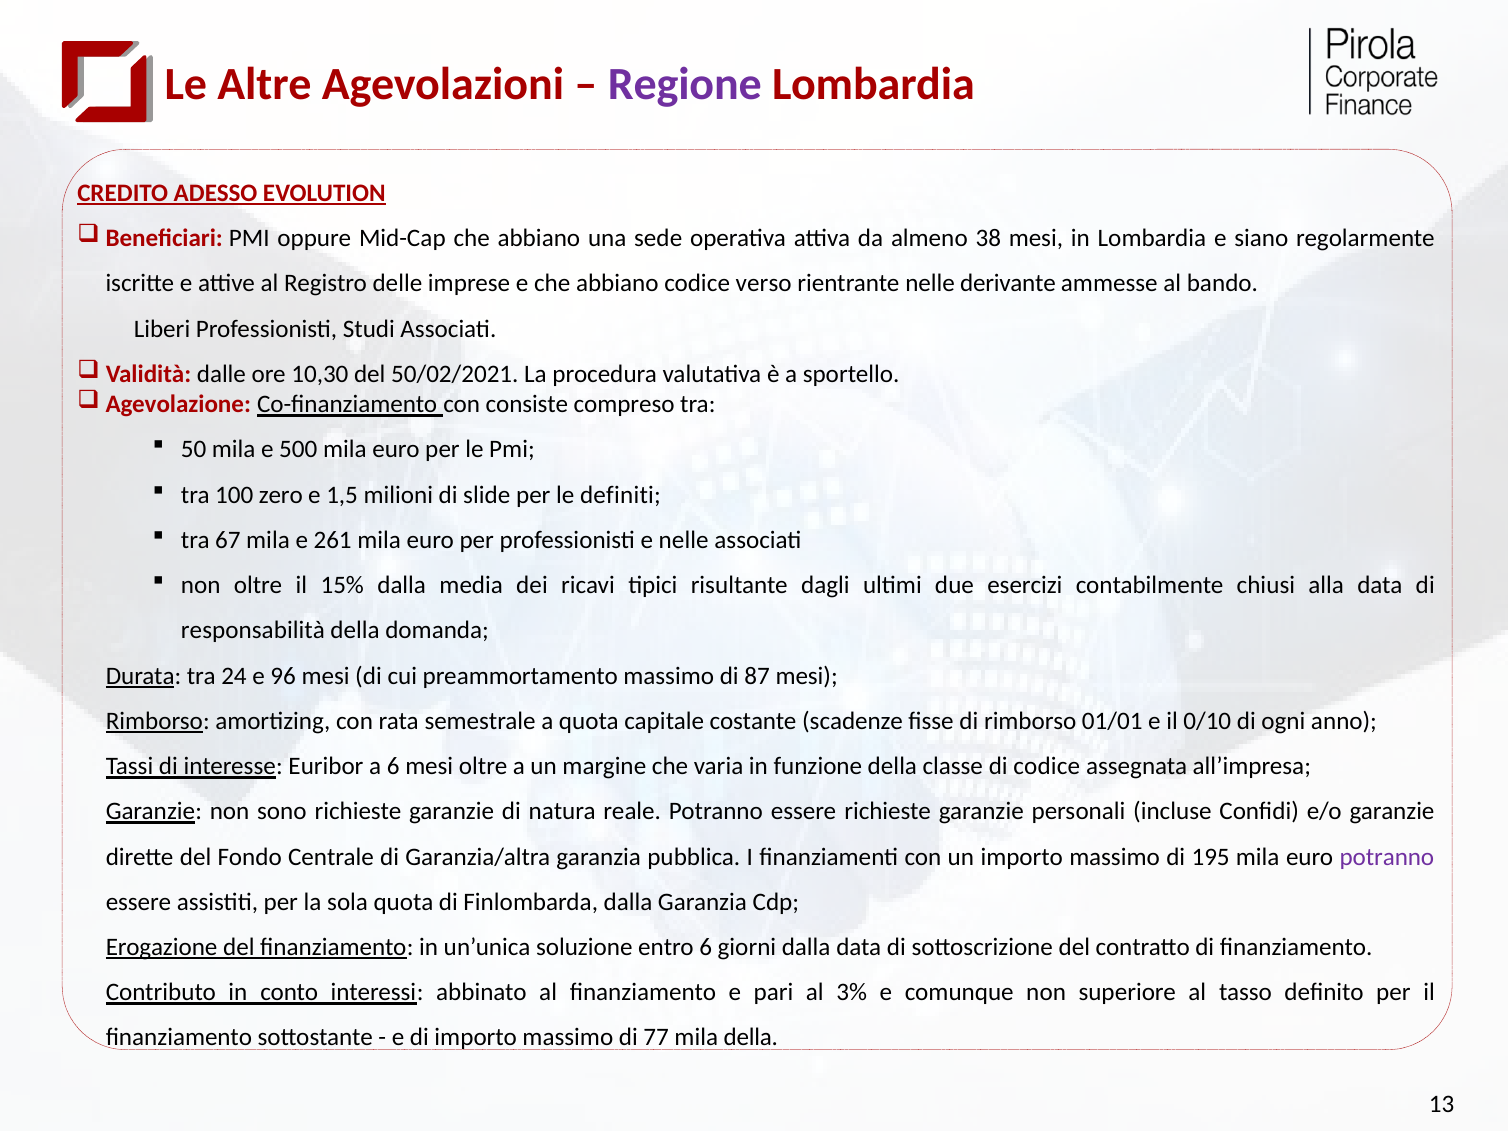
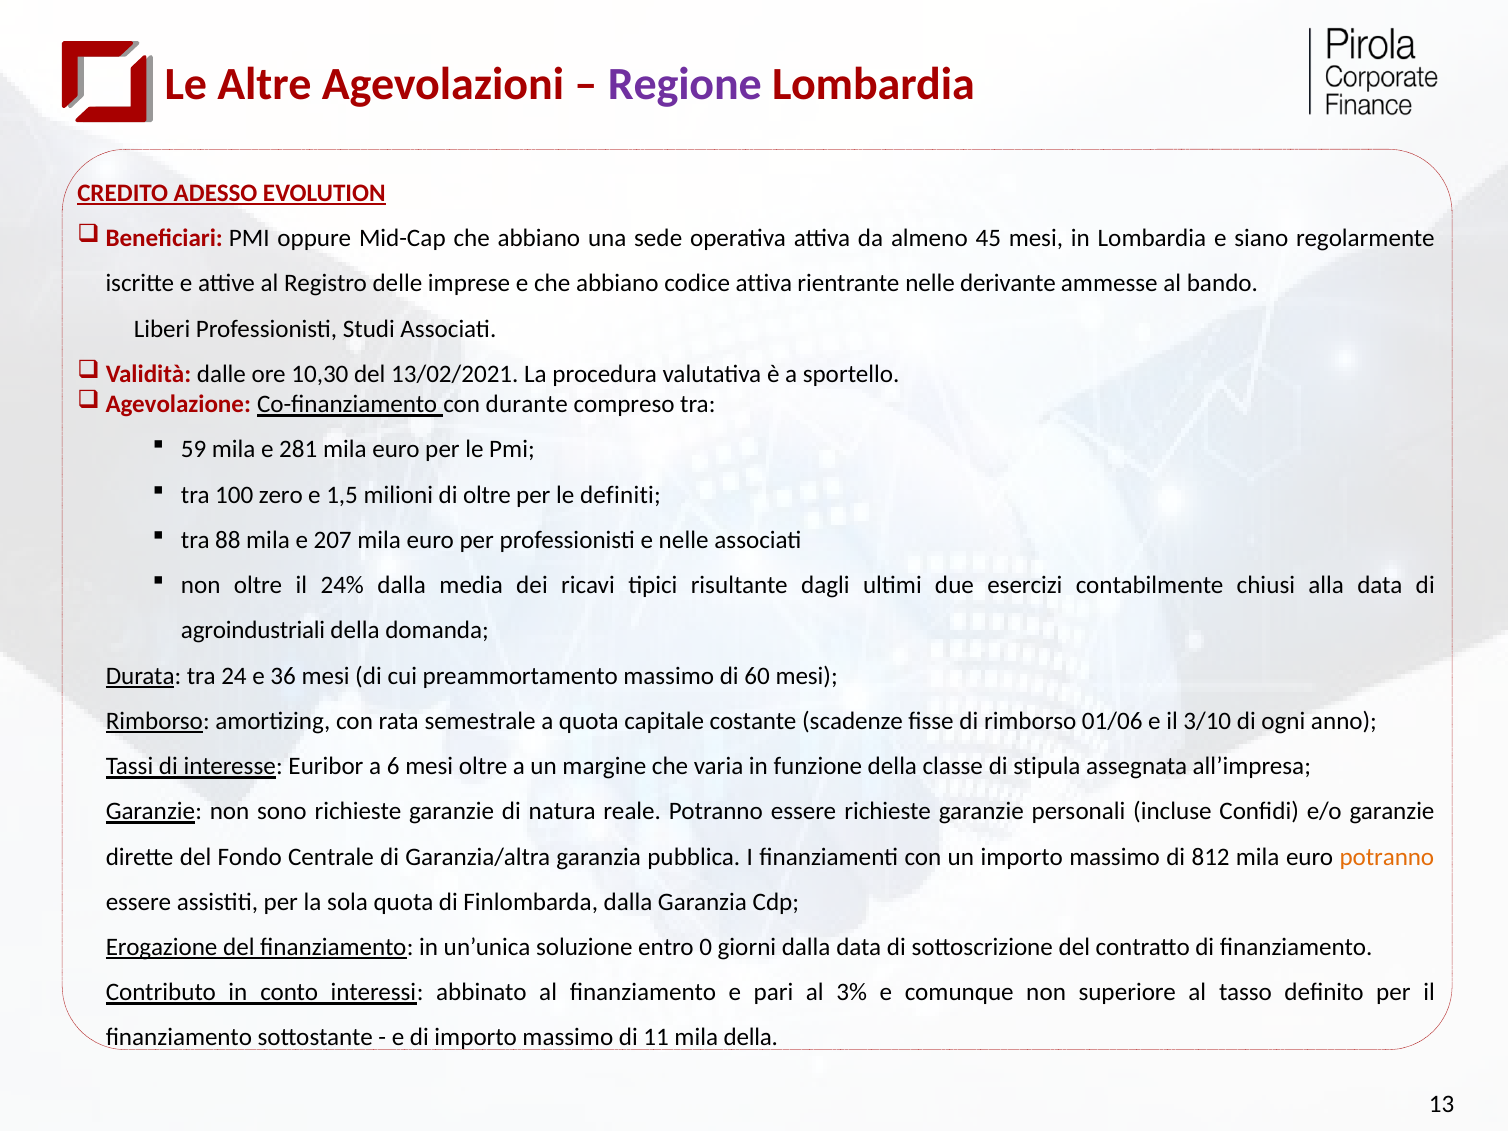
38: 38 -> 45 (988, 238)
codice verso: verso -> attiva (764, 284)
50/02/2021: 50/02/2021 -> 13/02/2021 (455, 374)
consiste: consiste -> durante (527, 404)
50: 50 -> 59 (194, 450)
500: 500 -> 281 (298, 450)
di slide: slide -> oltre (487, 495)
67: 67 -> 88 (228, 540)
261: 261 -> 207 (333, 540)
15%: 15% -> 24% (342, 585)
responsabilità: responsabilità -> agroindustriali (253, 631)
96: 96 -> 36 (283, 676)
87: 87 -> 60 (757, 676)
01/01: 01/01 -> 01/06 (1112, 721)
0/10: 0/10 -> 3/10 (1207, 721)
di codice: codice -> stipula (1047, 766)
195: 195 -> 812 (1211, 857)
potranno colour: purple -> orange (1387, 857)
entro 6: 6 -> 0 (706, 947)
77: 77 -> 11 (656, 1038)
